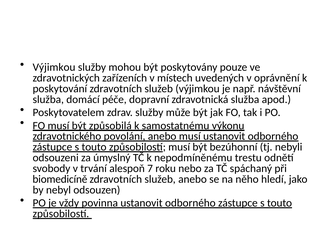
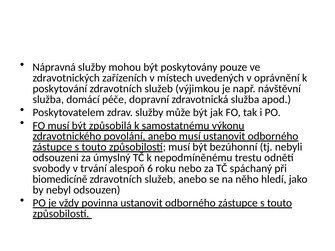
Výjimkou: Výjimkou -> Nápravná (54, 67)
7: 7 -> 6 (150, 169)
